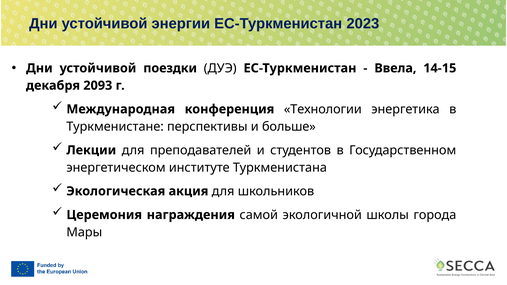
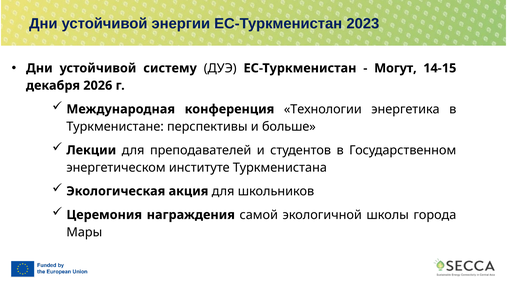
поездки: поездки -> систему (170, 68)
Ввела: Ввела -> Могут (395, 68)
2093: 2093 -> 2026 (98, 86)
